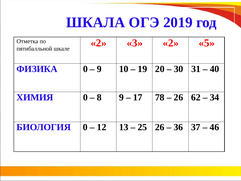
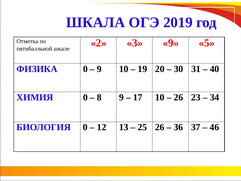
3 2: 2 -> 9 (171, 43)
17 78: 78 -> 10 (160, 97)
62: 62 -> 23 (196, 97)
